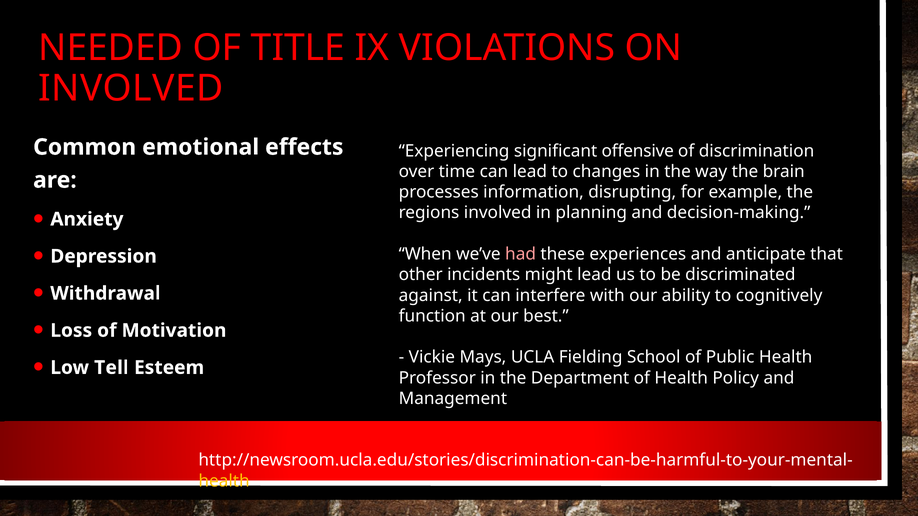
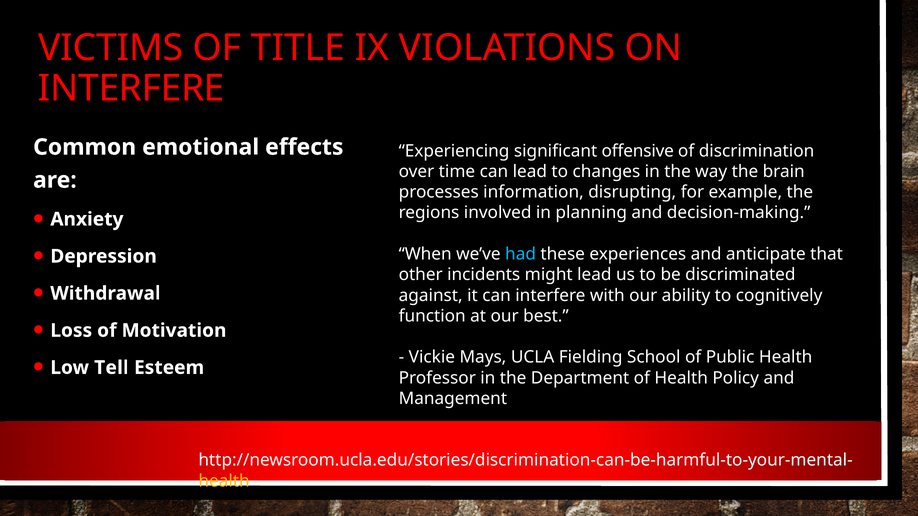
NEEDED: NEEDED -> VICTIMS (111, 48)
INVOLVED: INVOLVED -> INTERFERE (131, 88)
had colour: pink -> light blue (521, 254)
